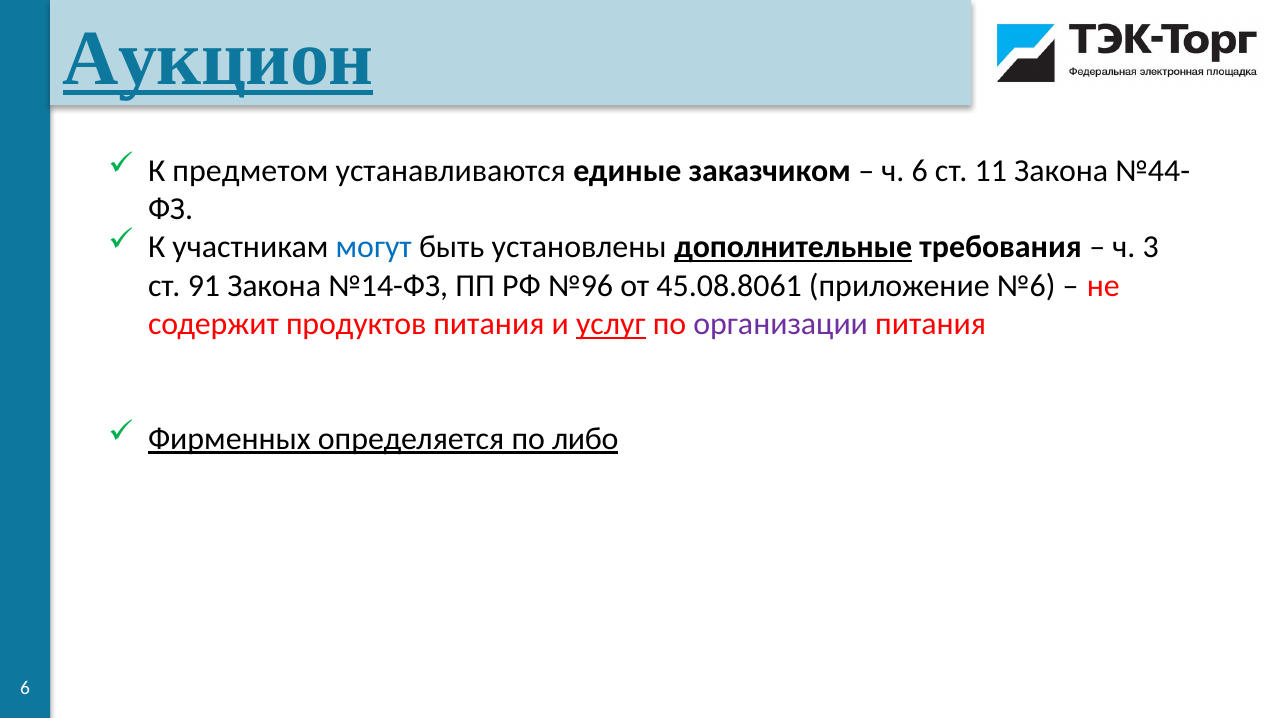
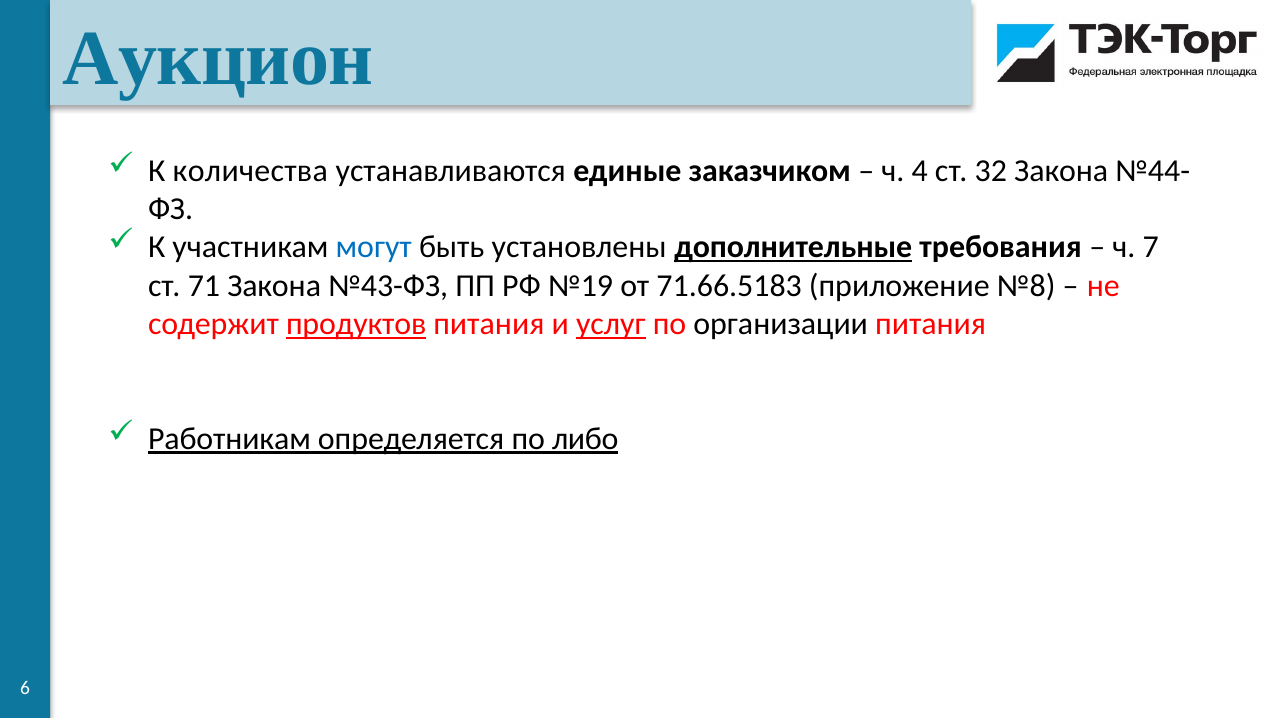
Аукцион underline: present -> none (218, 59)
предметом: предметом -> количества (250, 171)
ч 6: 6 -> 4 (920, 171)
11: 11 -> 32 (991, 171)
3: 3 -> 7 (1151, 247)
91: 91 -> 71 (204, 286)
№14-ФЗ: №14-ФЗ -> №43-ФЗ (388, 286)
№96: №96 -> №19 (581, 286)
45.08.8061: 45.08.8061 -> 71.66.5183 (729, 286)
№6: №6 -> №8 (1026, 286)
продуктов underline: none -> present (356, 324)
организации colour: purple -> black (781, 324)
Фирменных: Фирменных -> Работникам (229, 439)
